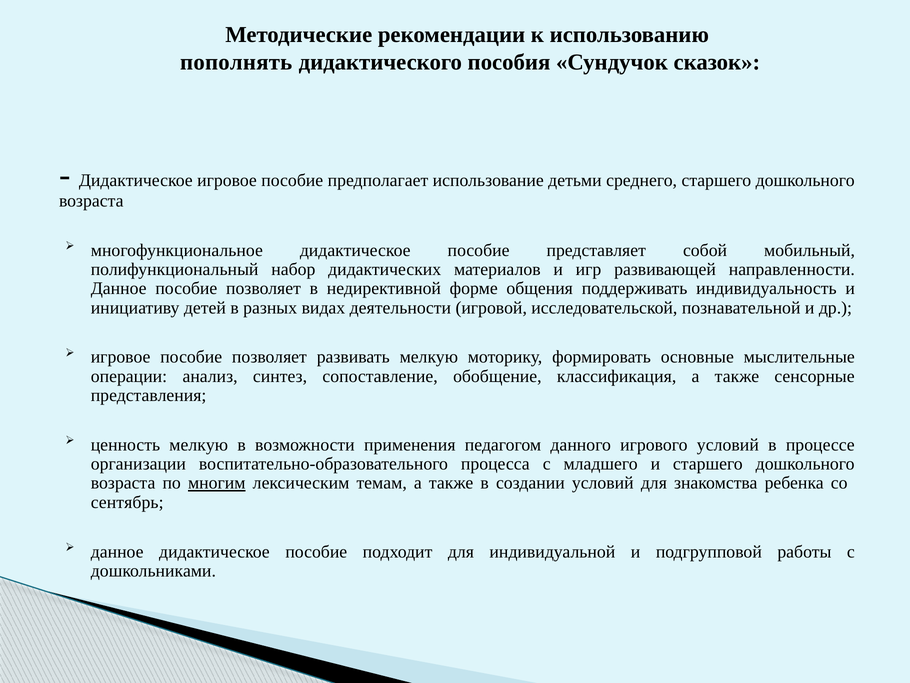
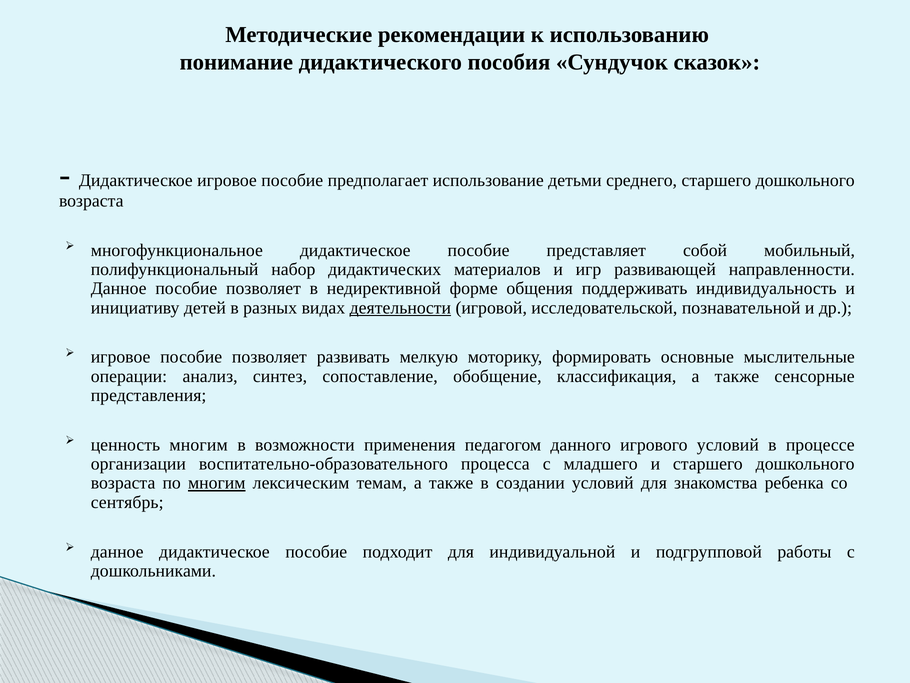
пополнять: пополнять -> понимание (236, 62)
деятельности underline: none -> present (400, 307)
ценность мелкую: мелкую -> многим (199, 445)
